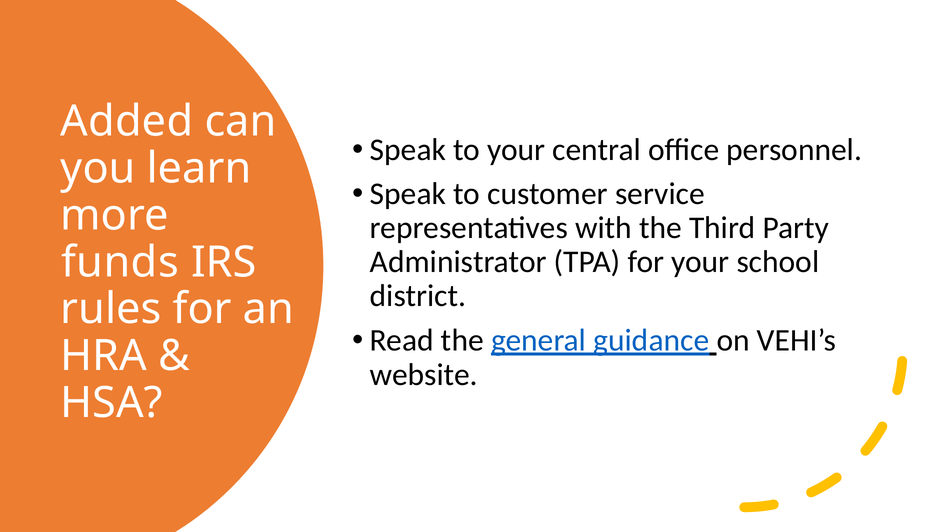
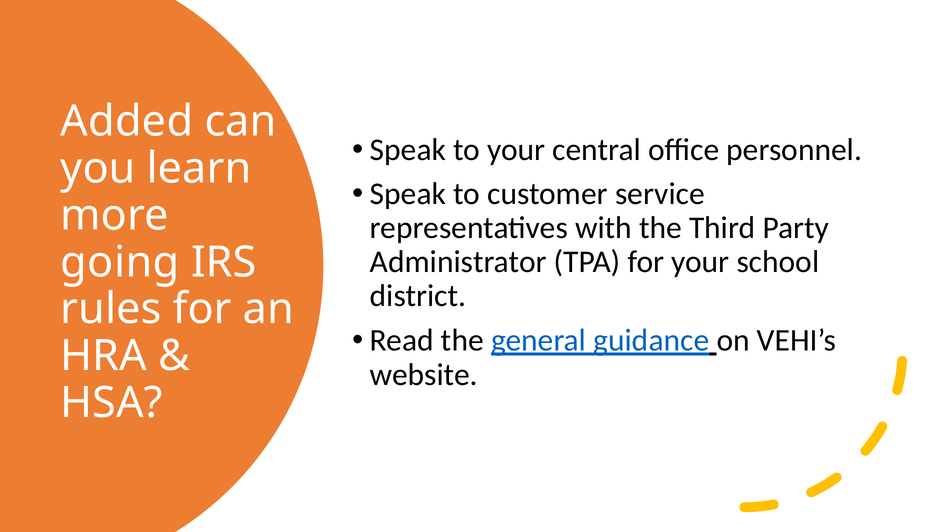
funds: funds -> going (120, 262)
